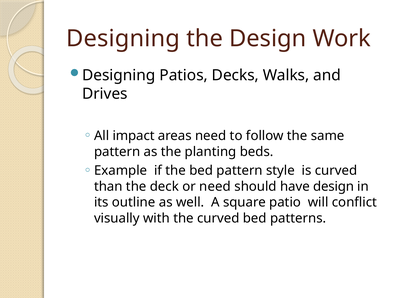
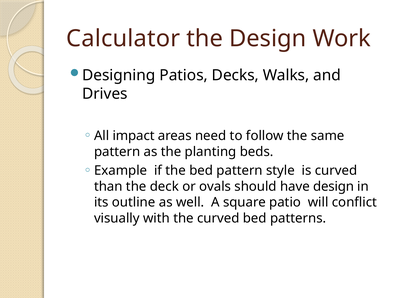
Designing: Designing -> Calculator (123, 38)
or need: need -> ovals (215, 186)
